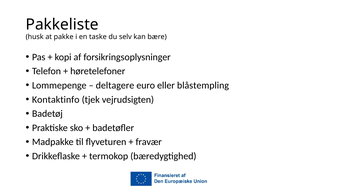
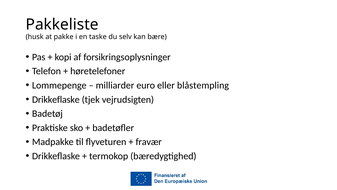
deltagere: deltagere -> milliarder (115, 85)
Kontaktinfo: Kontaktinfo -> Drikkeflaske (56, 99)
